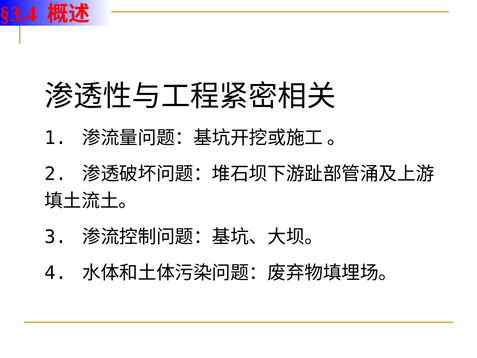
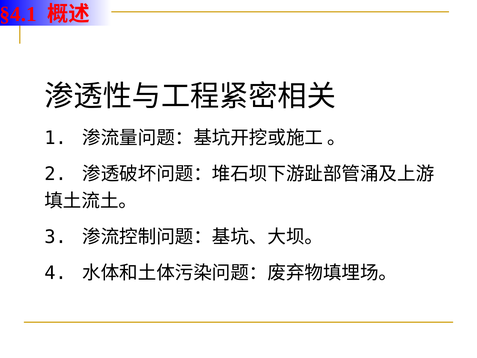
§3.4: §3.4 -> §4.1 (18, 14)
